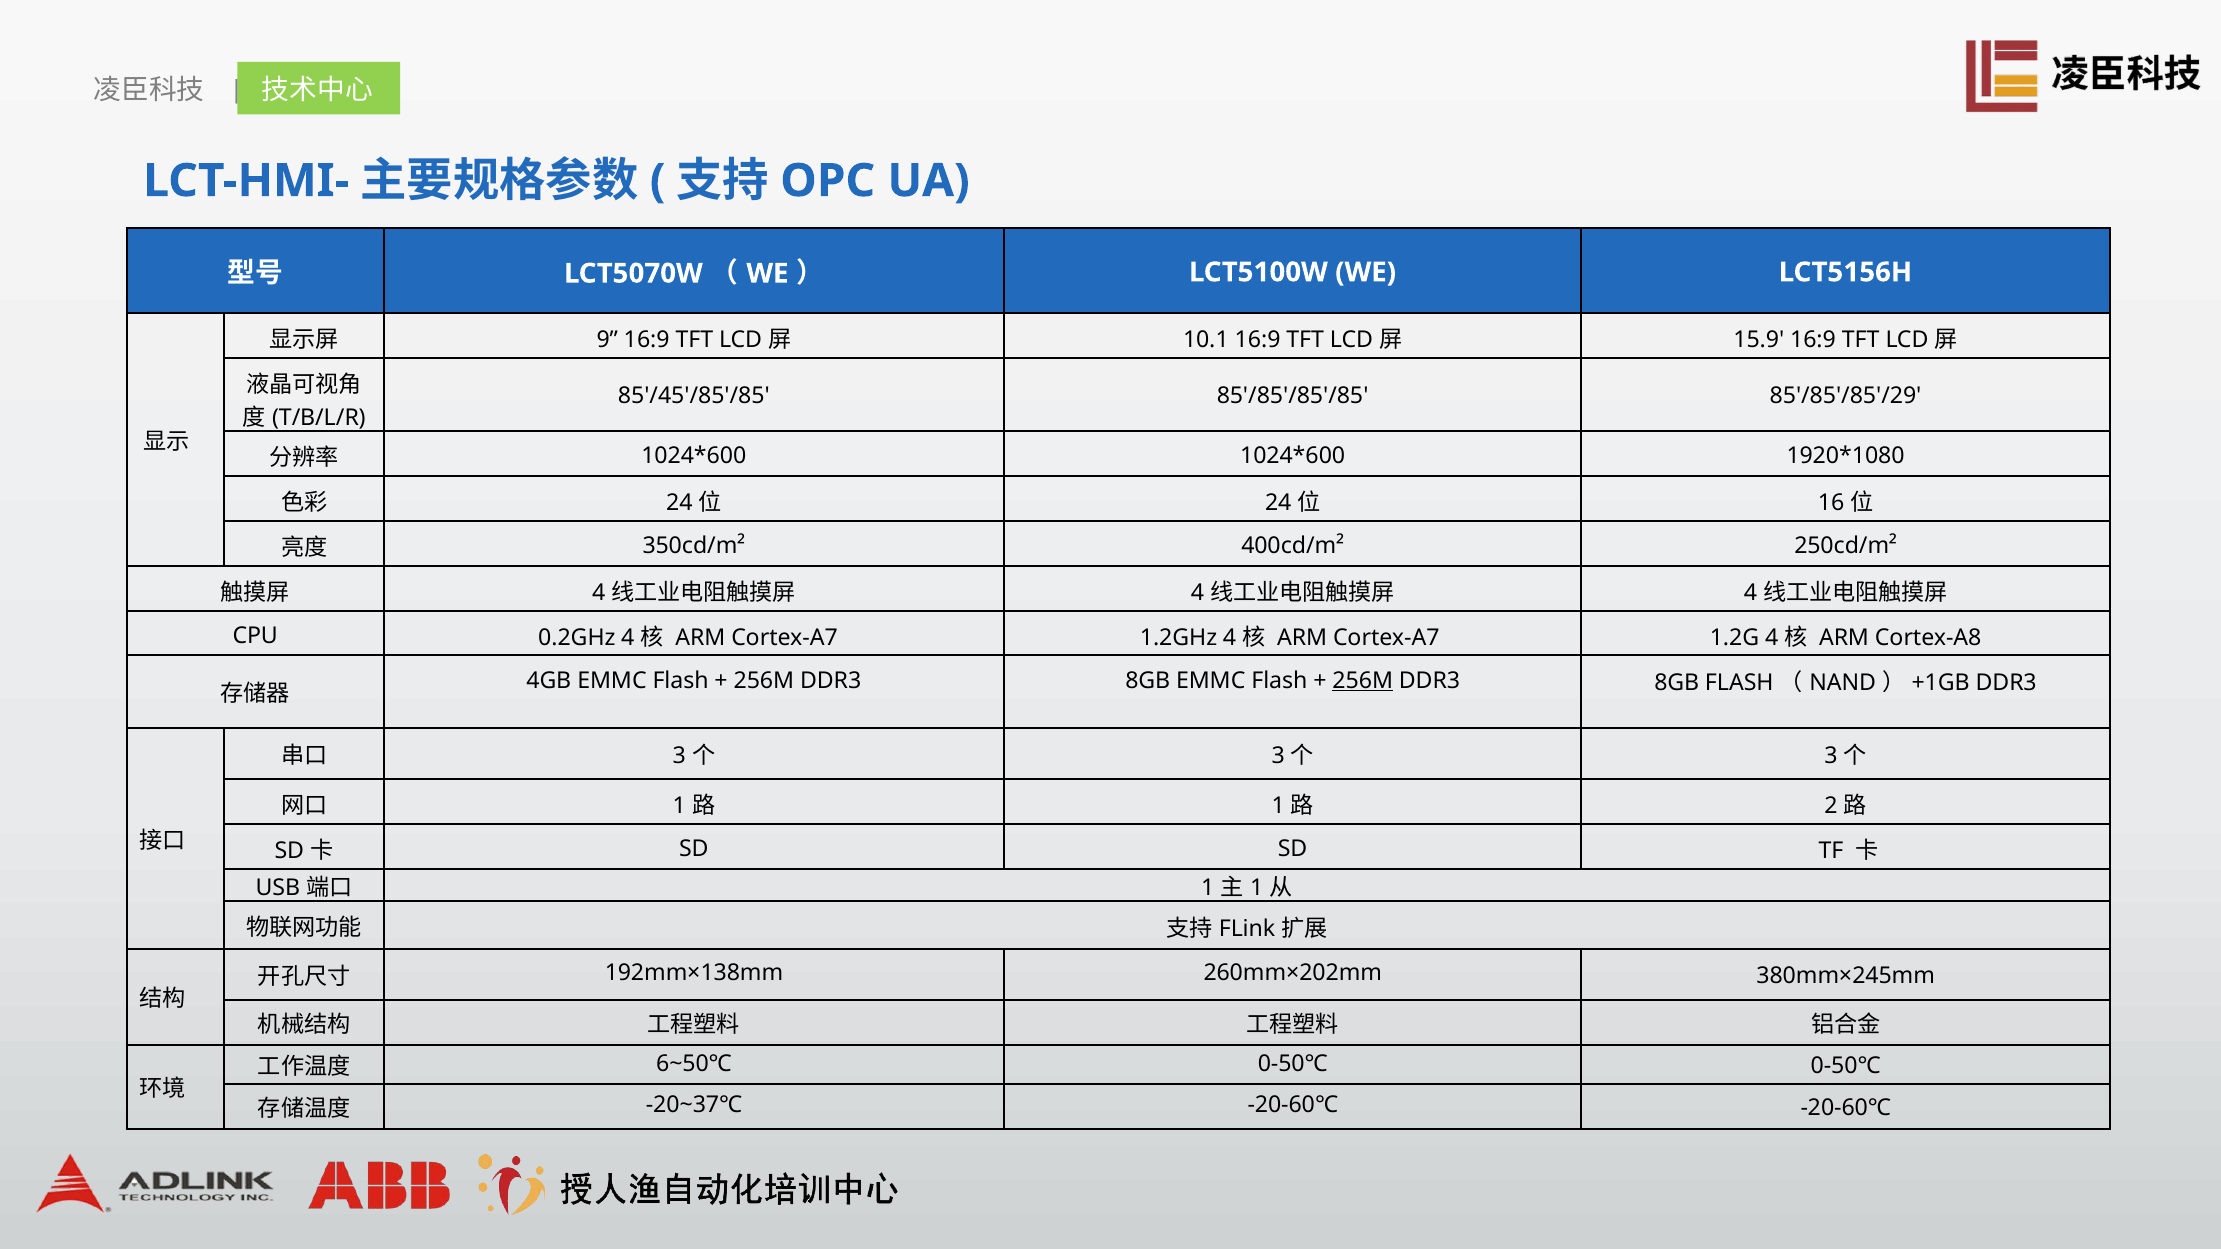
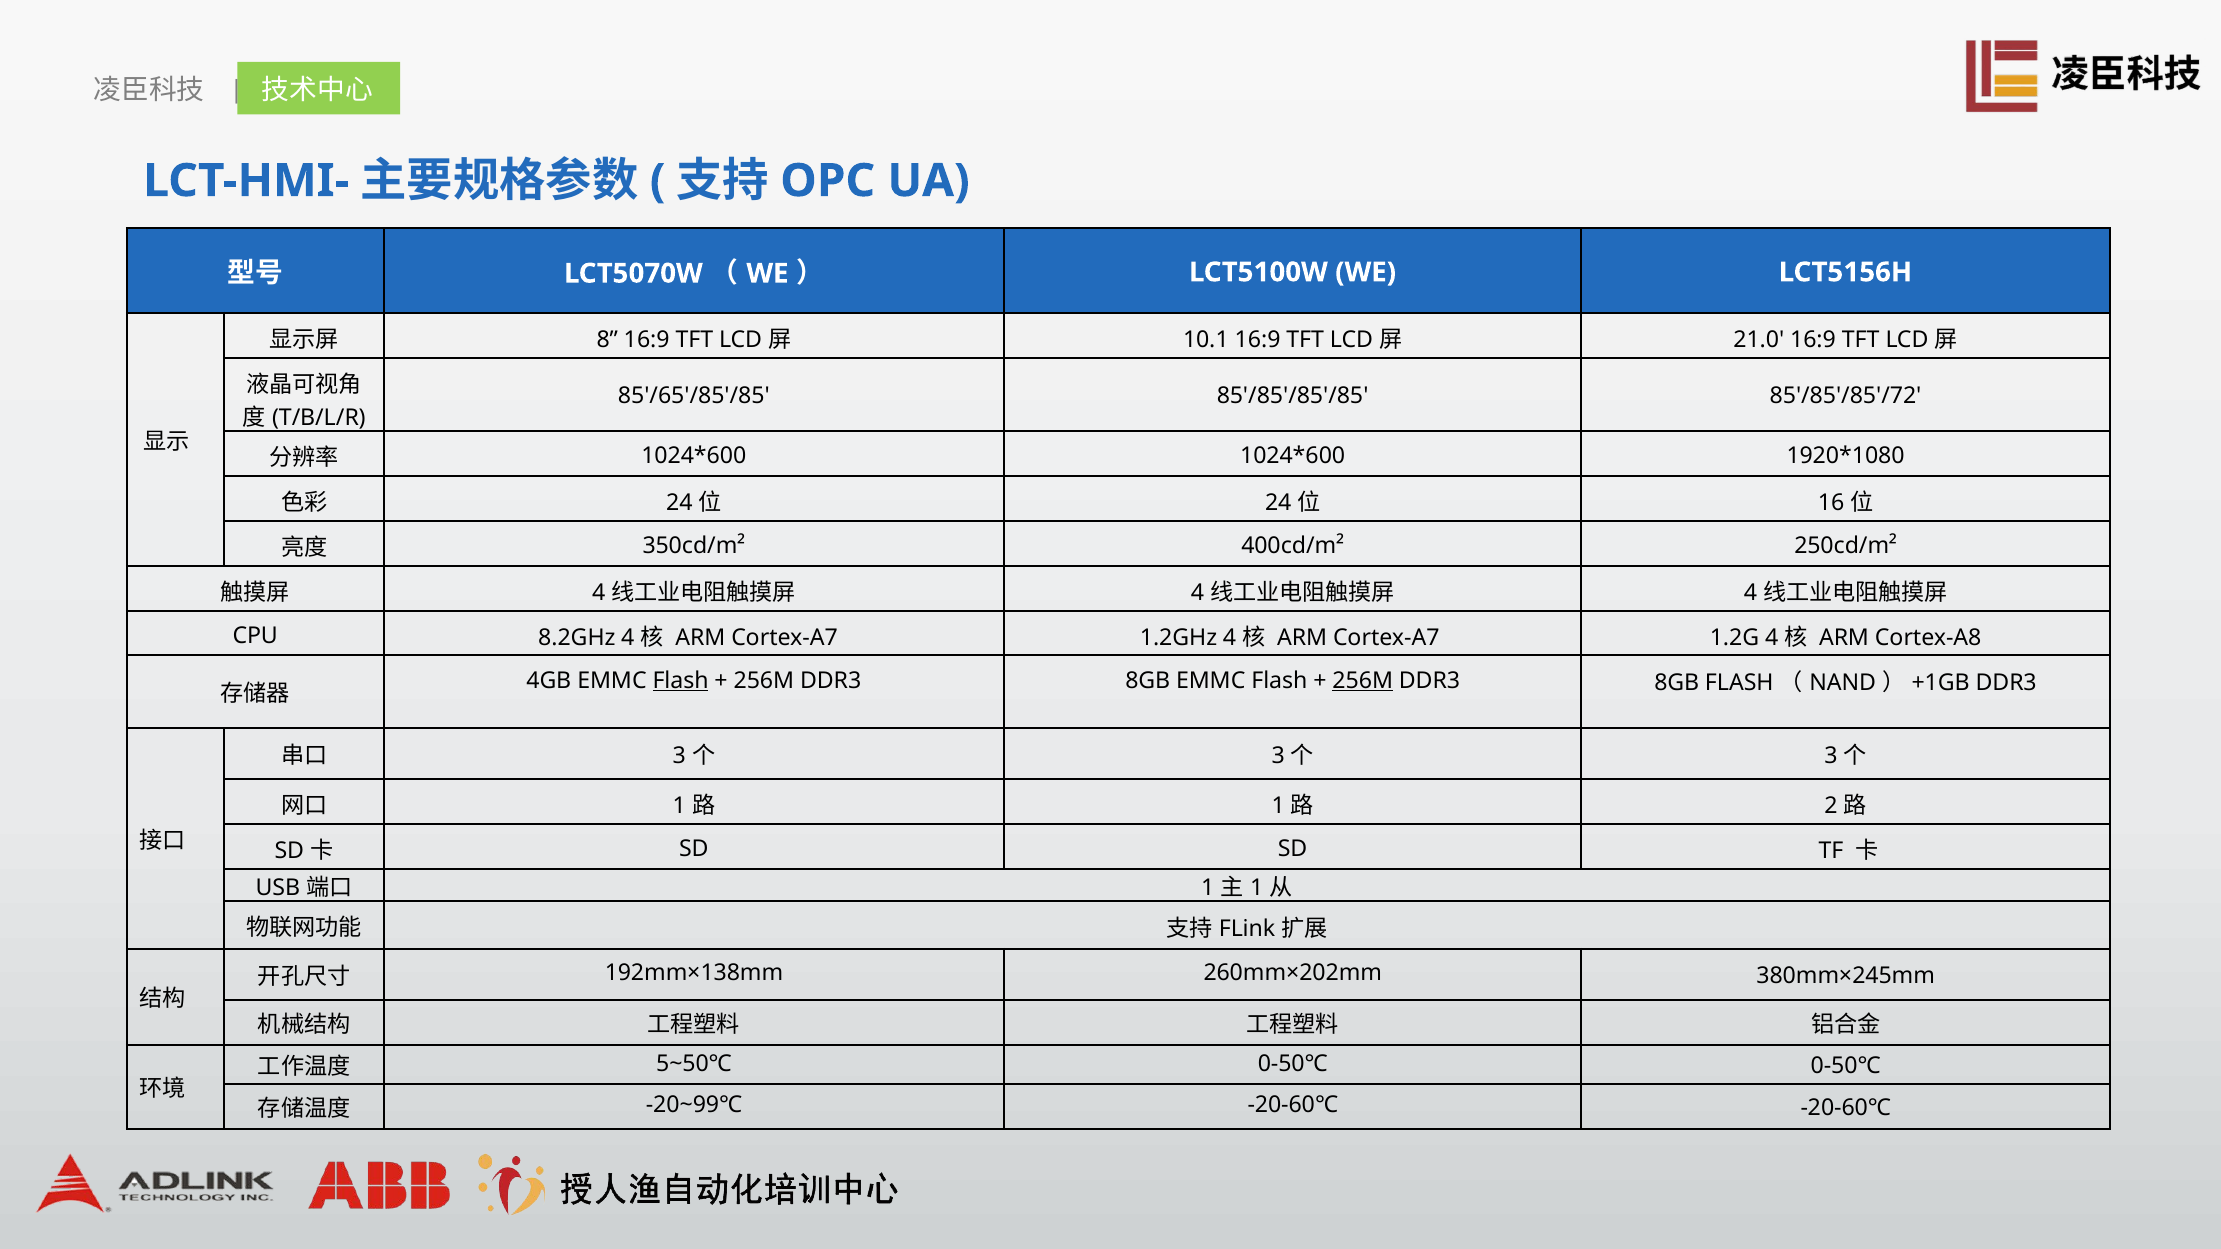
9: 9 -> 8 (607, 340)
15.9: 15.9 -> 21.0 (1759, 340)
85'/45'/85'/85: 85'/45'/85'/85 -> 85'/65'/85'/85 (694, 396)
85'/85'/85'/29: 85'/85'/85'/29 -> 85'/85'/85'/72 (1846, 396)
0.2GHz: 0.2GHz -> 8.2GHz (577, 638)
Flash underline: none -> present (681, 681)
6~50℃: 6~50℃ -> 5~50℃ (694, 1065)
-20~37℃: -20~37℃ -> -20~99℃ (694, 1105)
